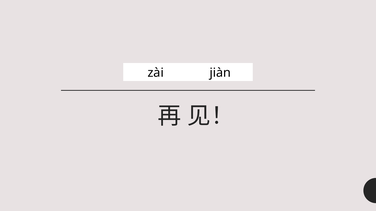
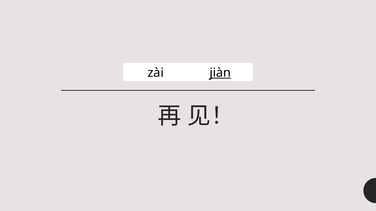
jiàn underline: none -> present (220, 73)
